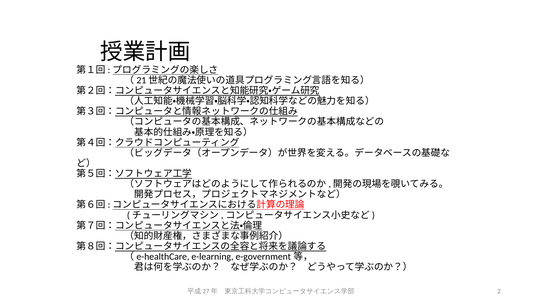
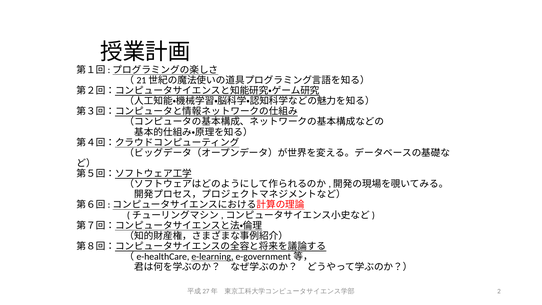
e-learning underline: none -> present (212, 257)
